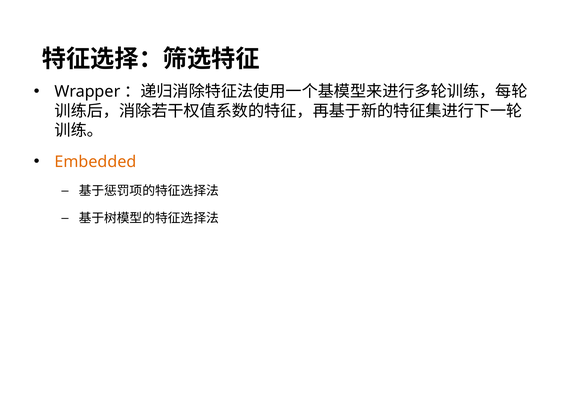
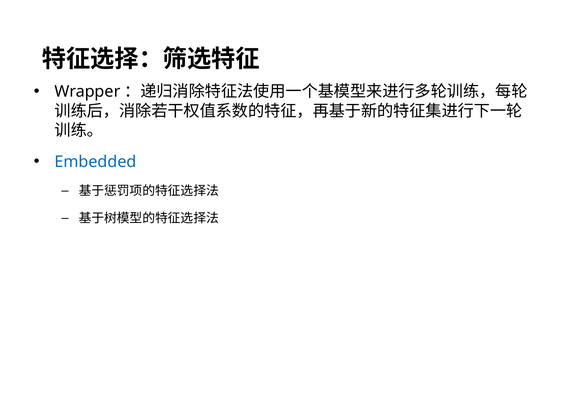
Embedded colour: orange -> blue (95, 162)
